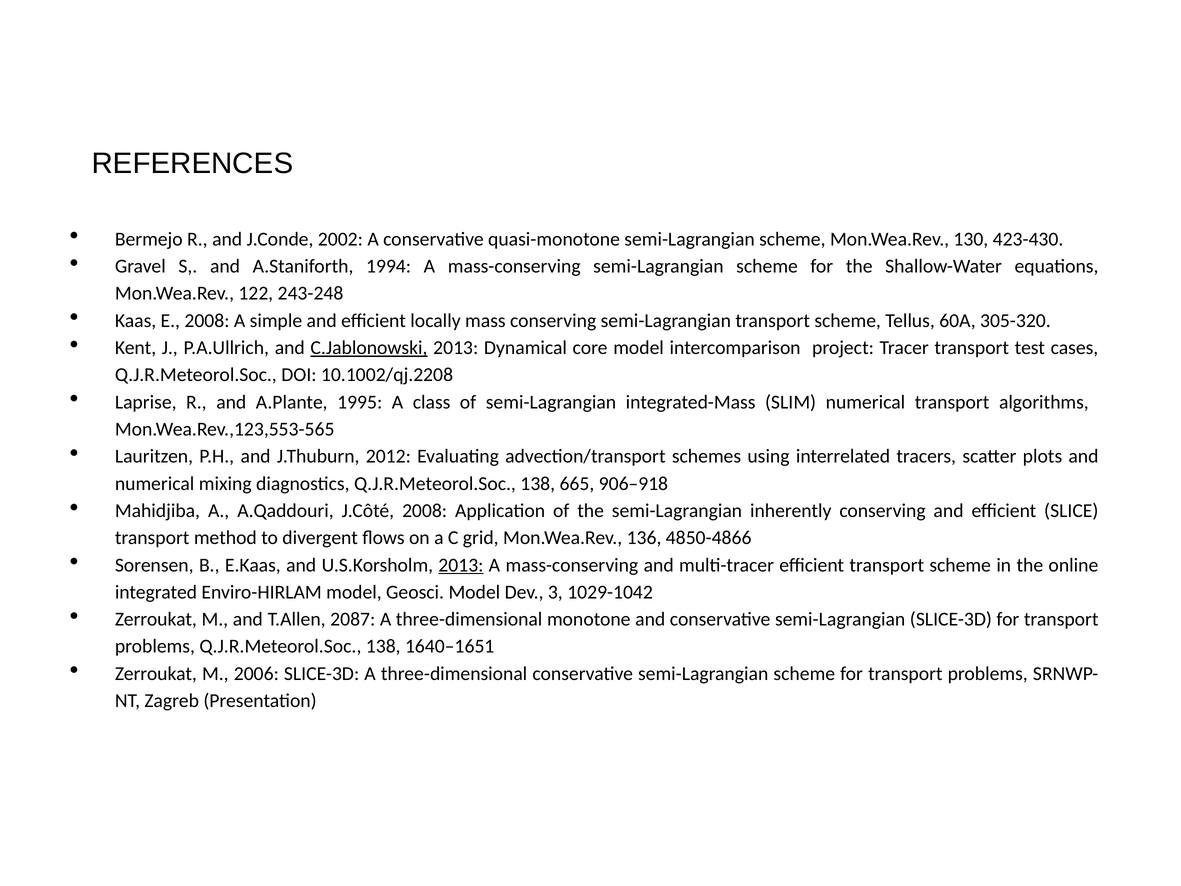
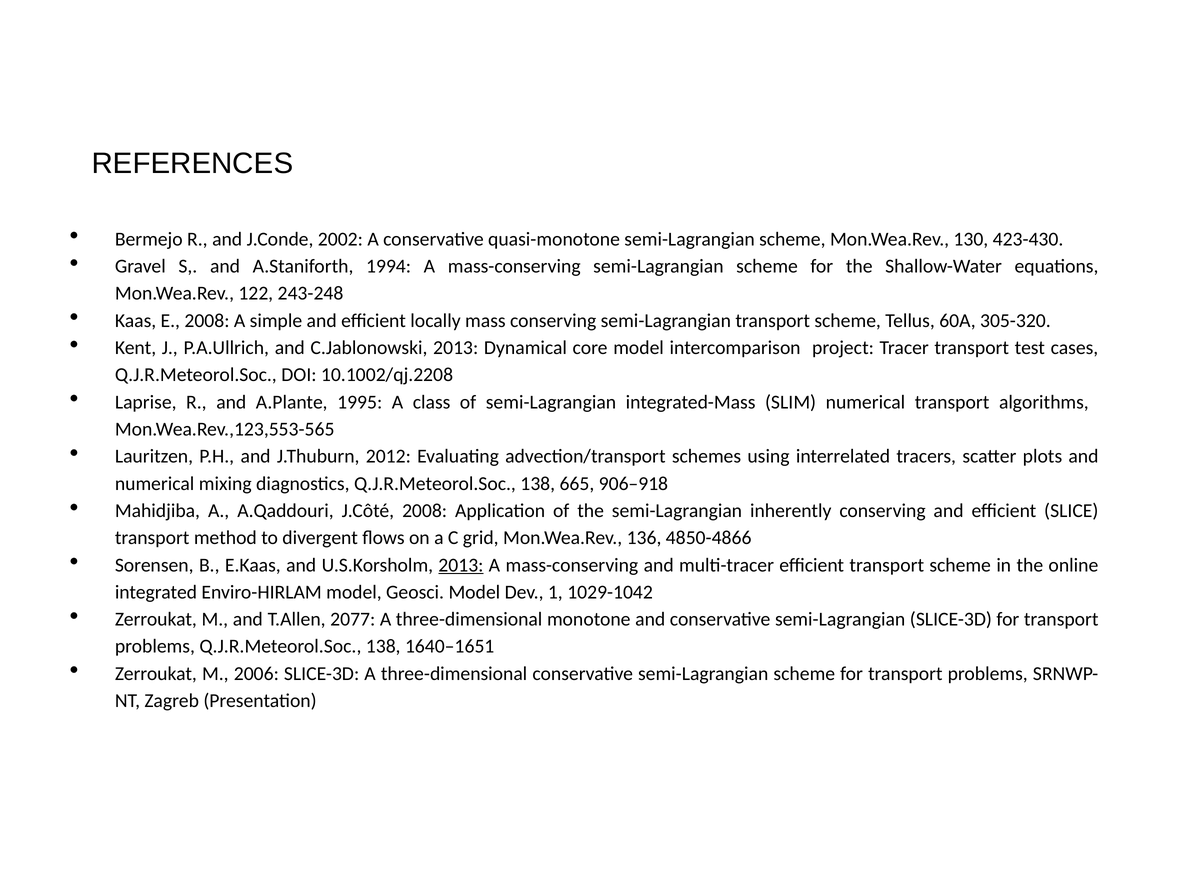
C.Jablonowski underline: present -> none (369, 348)
3: 3 -> 1 (555, 592)
2087: 2087 -> 2077 (353, 619)
